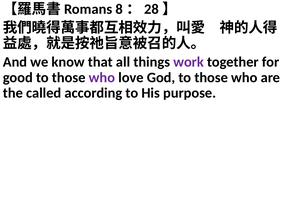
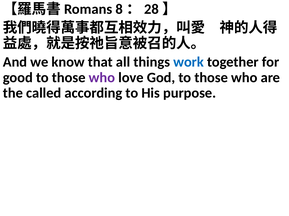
work colour: purple -> blue (189, 62)
